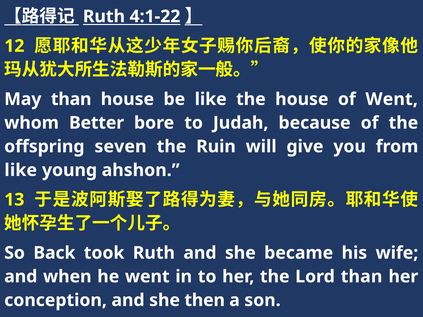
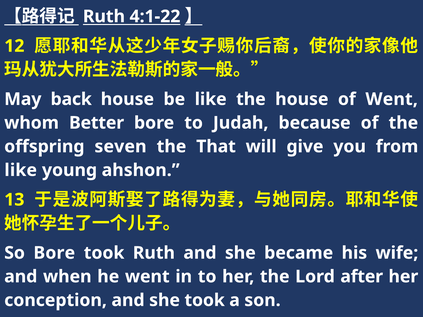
May than: than -> back (71, 99)
Ruin: Ruin -> That (216, 147)
So Back: Back -> Bore (54, 253)
Lord than: than -> after (362, 277)
she then: then -> took (205, 300)
